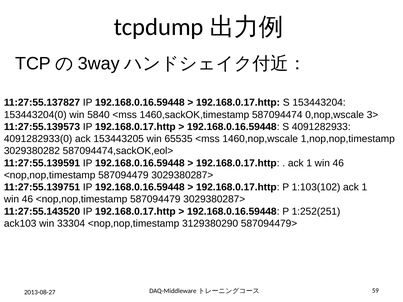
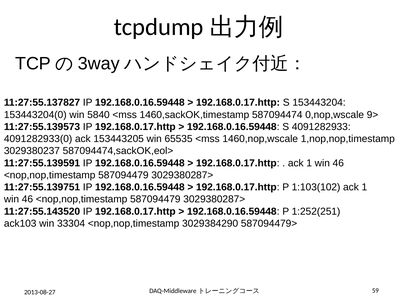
3>: 3> -> 9> (373, 115)
3029380282: 3029380282 -> 3029380237 (32, 151)
3129380290: 3129380290 -> 3029384290 (210, 224)
